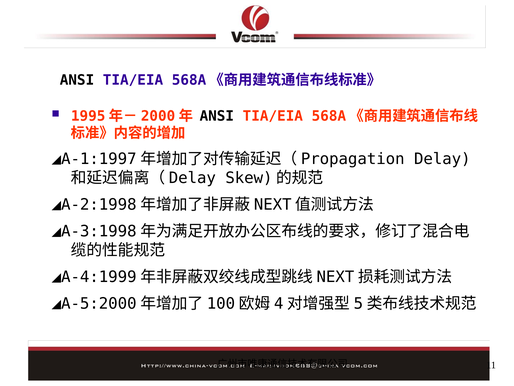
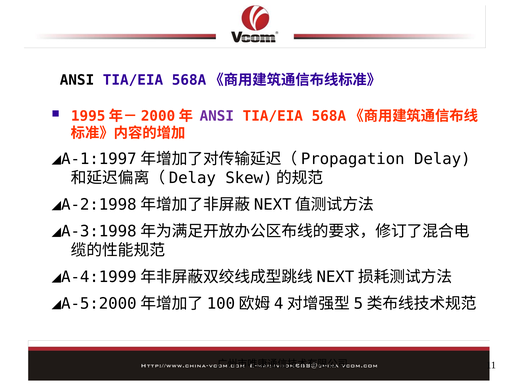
ANSI colour: black -> purple (217, 116)
